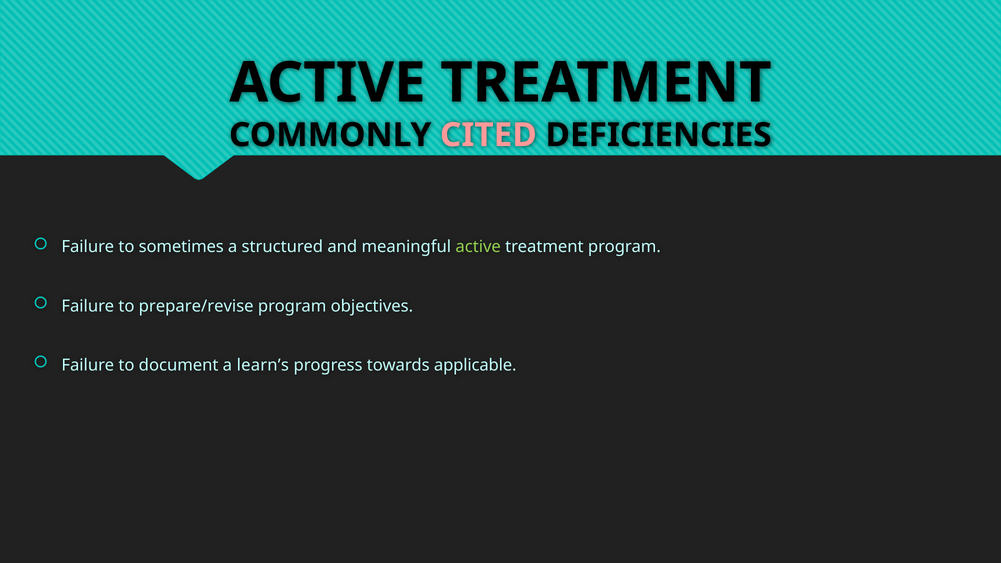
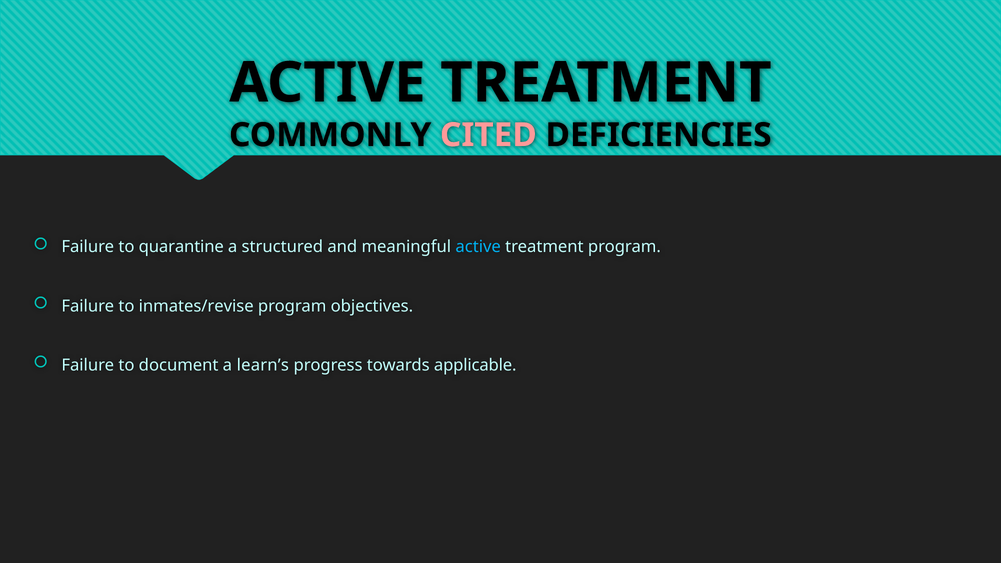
sometimes: sometimes -> quarantine (181, 247)
active colour: light green -> light blue (478, 247)
prepare/revise: prepare/revise -> inmates/revise (196, 306)
